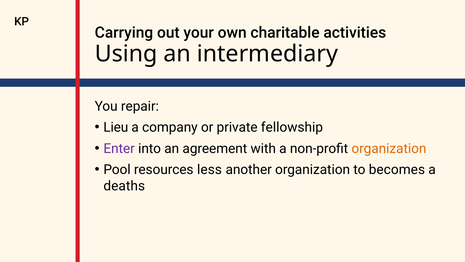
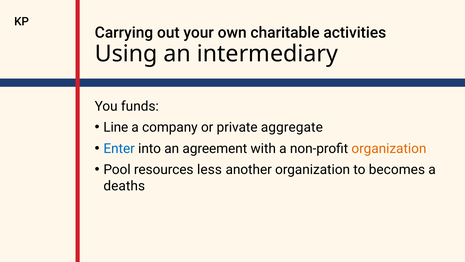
repair: repair -> funds (140, 106)
Lieu: Lieu -> Line (116, 127)
fellowship: fellowship -> aggregate (292, 127)
Enter colour: purple -> blue (119, 148)
